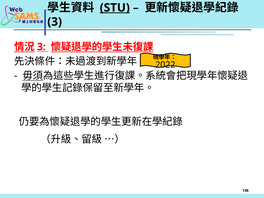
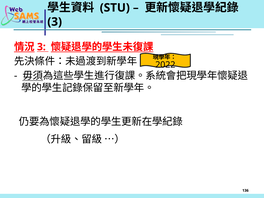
STU underline: present -> none (115, 8)
